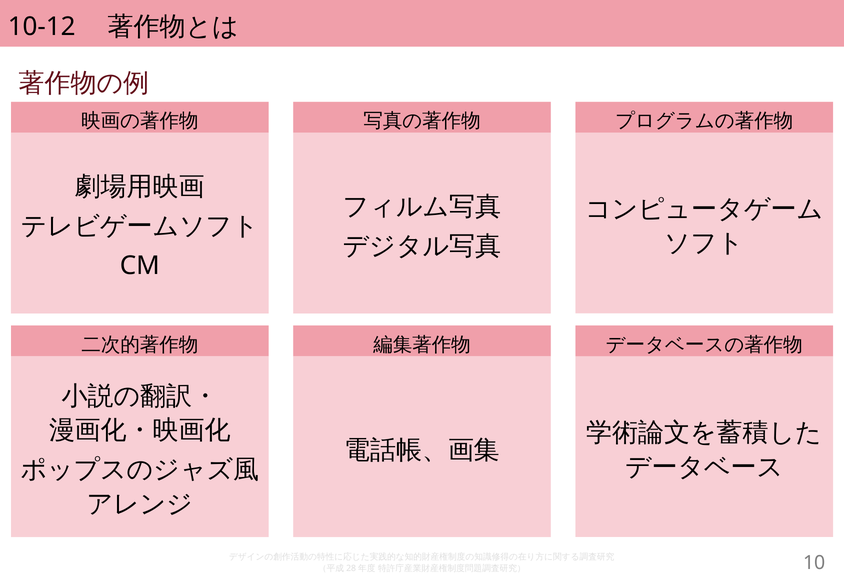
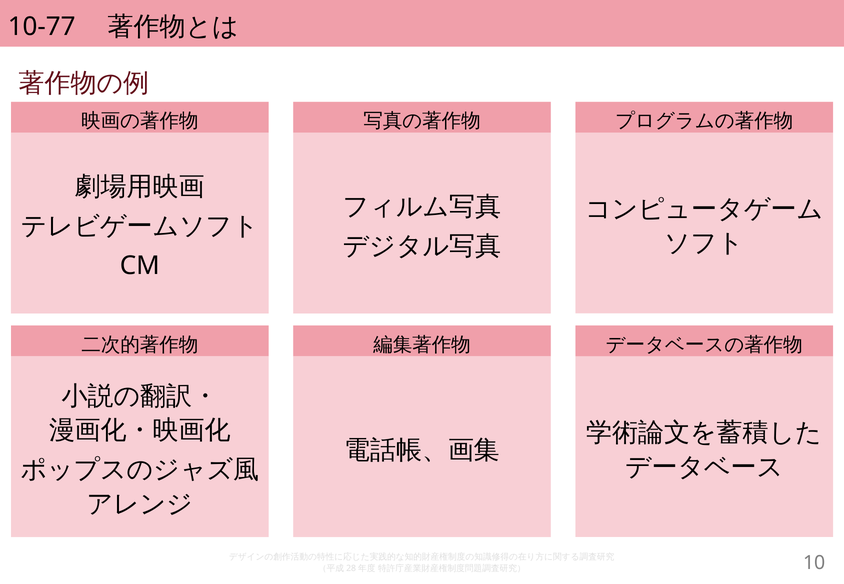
10-12: 10-12 -> 10-77 (42, 27)
